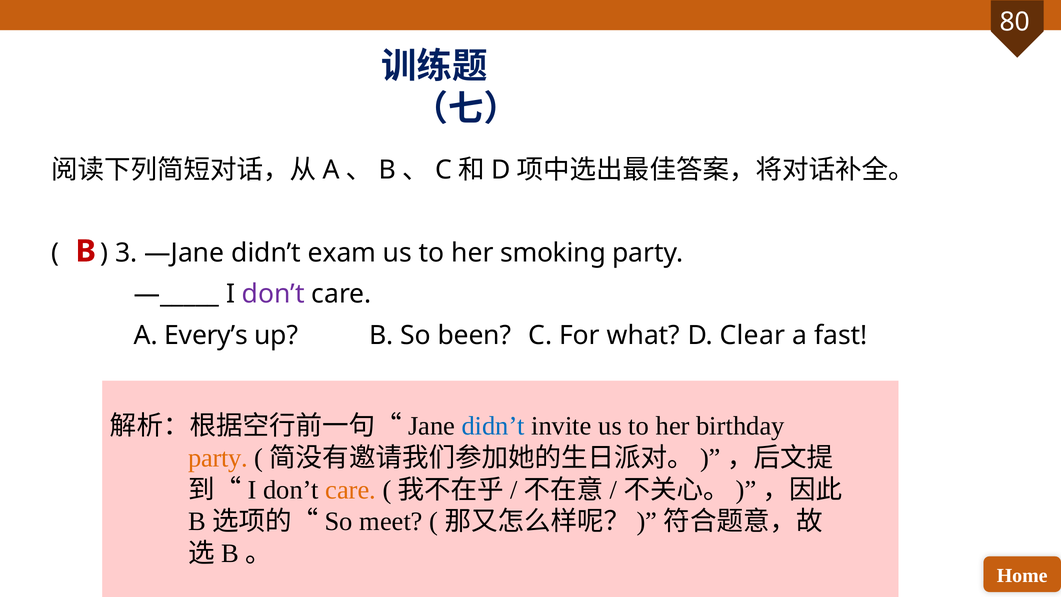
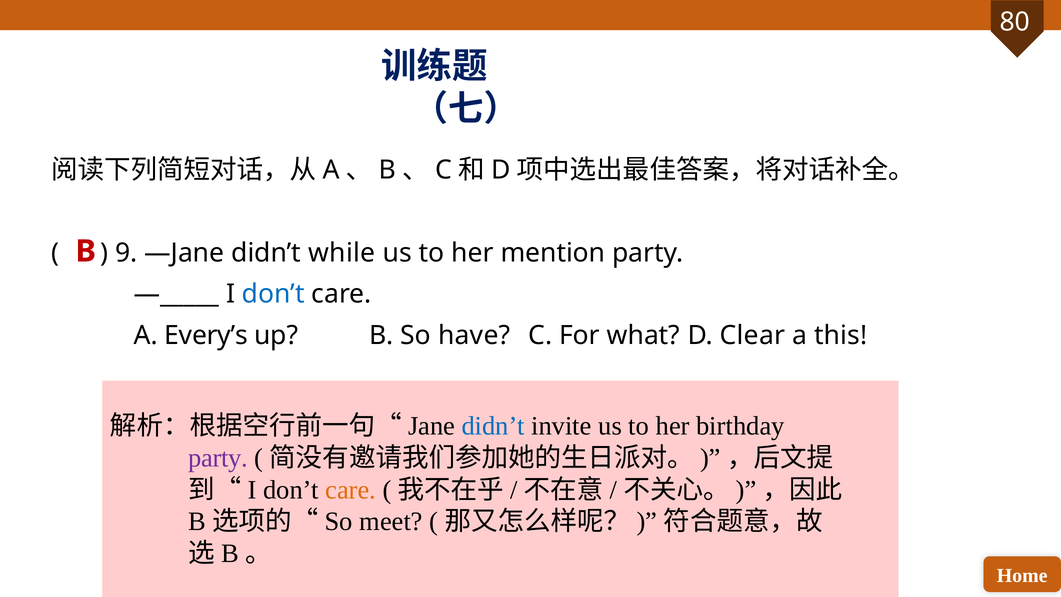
3: 3 -> 9 (126, 253)
exam: exam -> while (342, 253)
smoking: smoking -> mention (553, 253)
don’t colour: purple -> blue (273, 294)
been: been -> have (474, 335)
fast: fast -> this (841, 335)
party colour: orange -> purple (218, 458)
